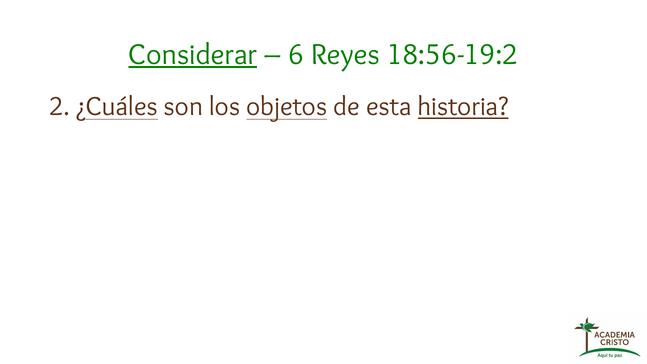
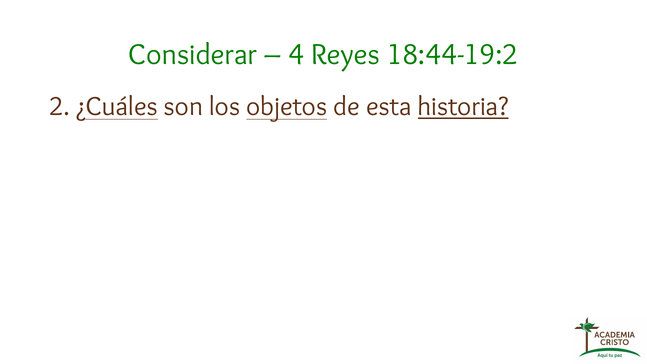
Considerar underline: present -> none (193, 54)
6: 6 -> 4 (296, 54)
18:56-19:2: 18:56-19:2 -> 18:44-19:2 (453, 54)
